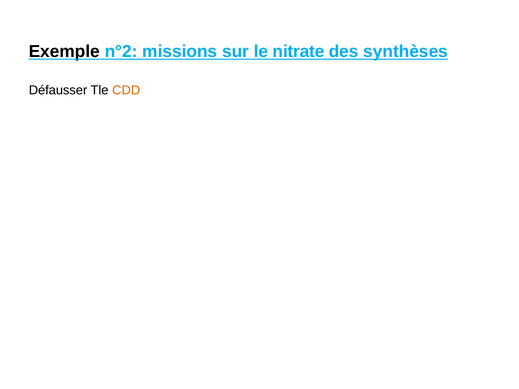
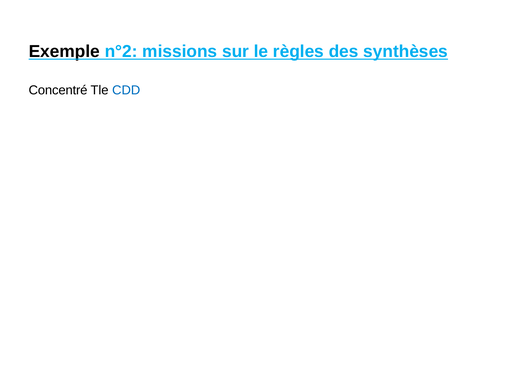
nitrate: nitrate -> règles (298, 52)
Défausser: Défausser -> Concentré (58, 90)
CDD colour: orange -> blue (126, 90)
